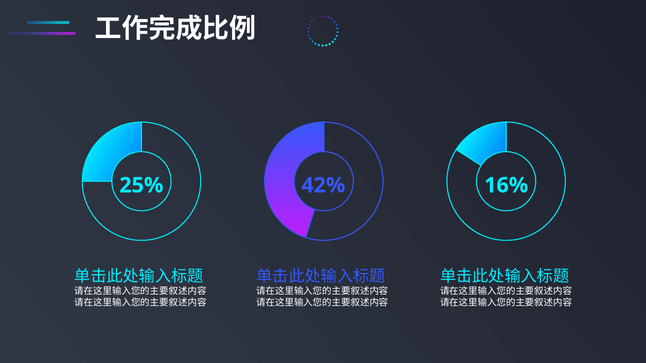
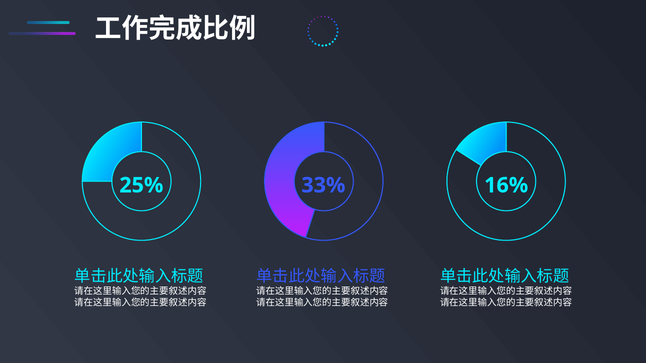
42%: 42% -> 33% (323, 185)
